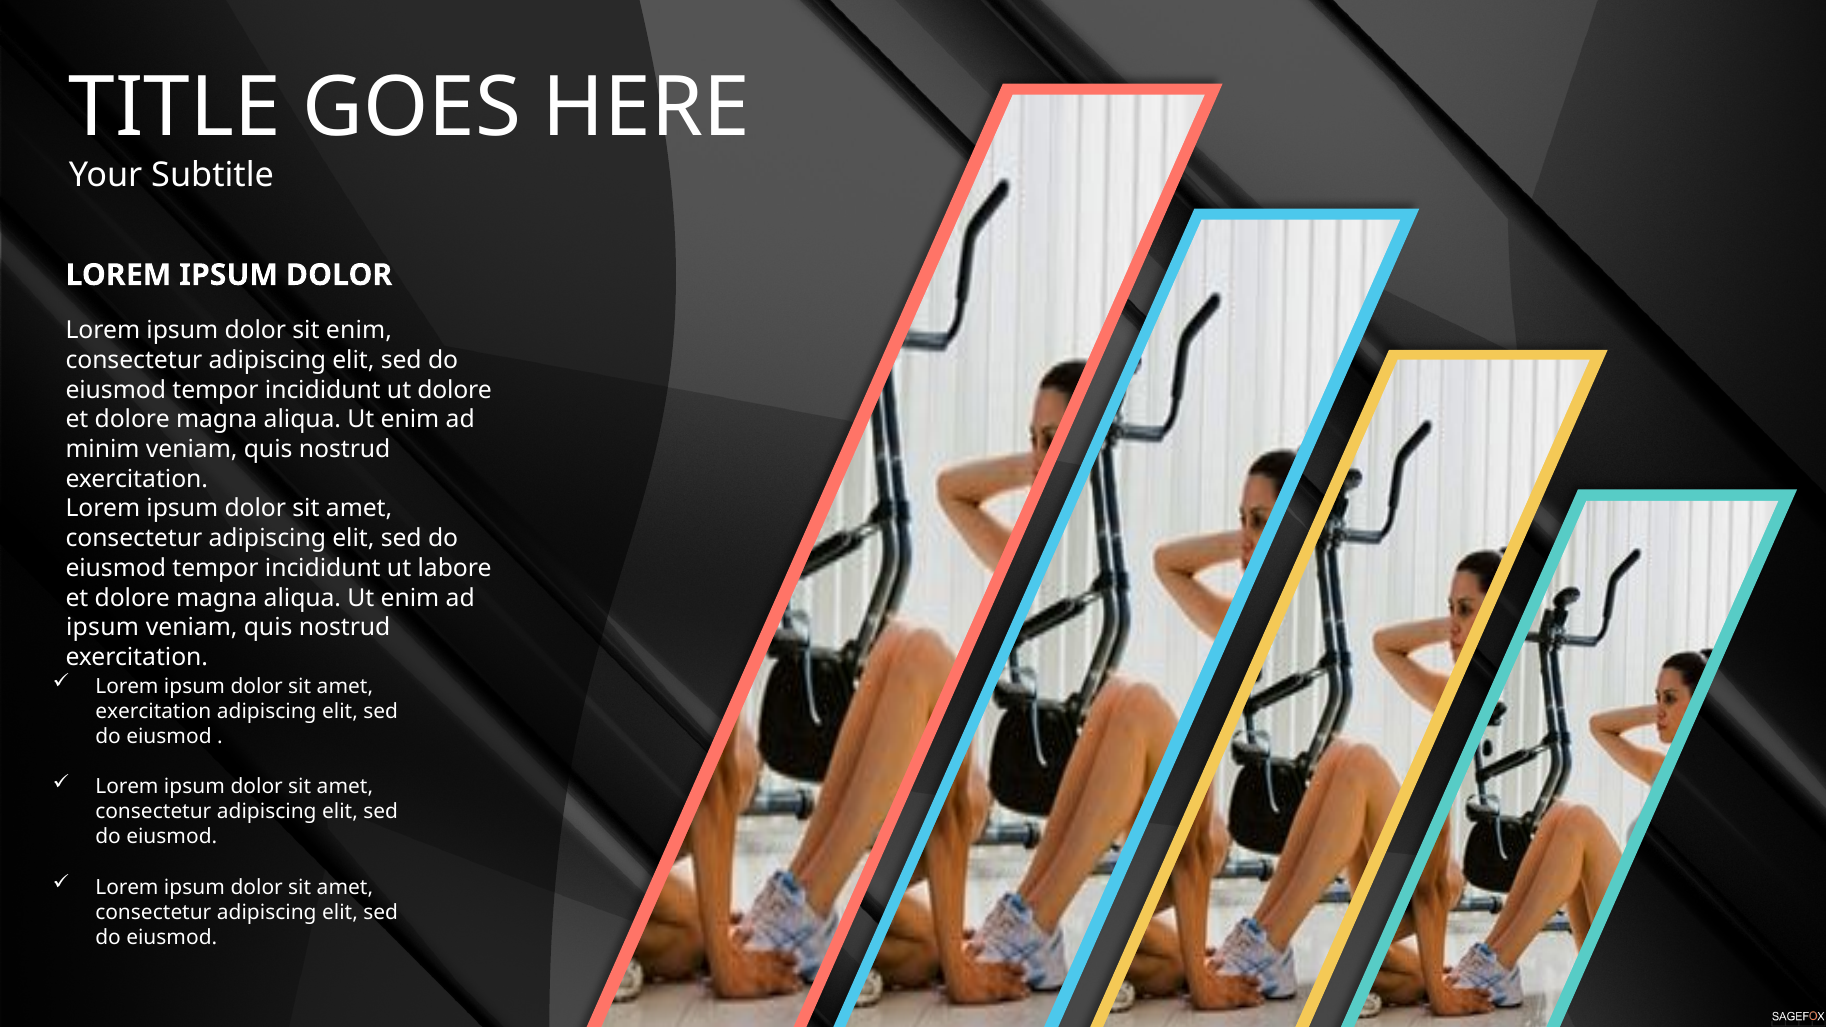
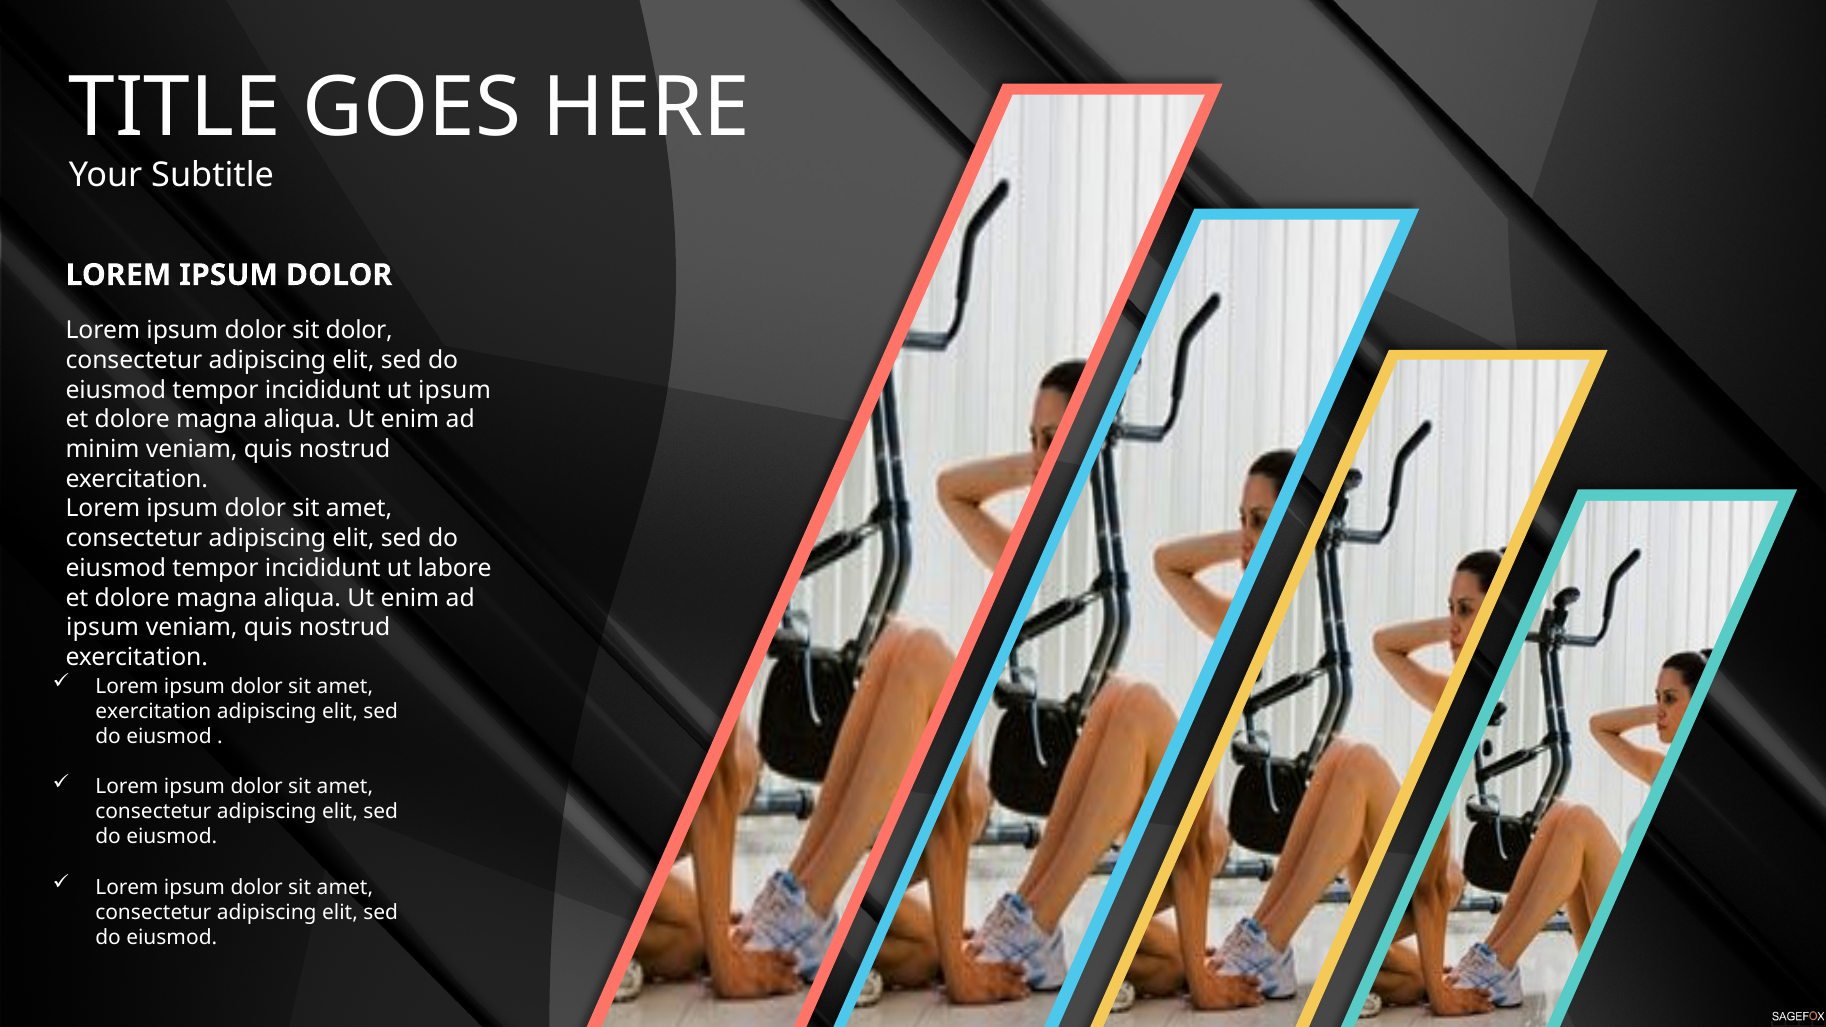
sit enim: enim -> dolor (359, 331)
ut dolore: dolore -> ipsum (454, 390)
